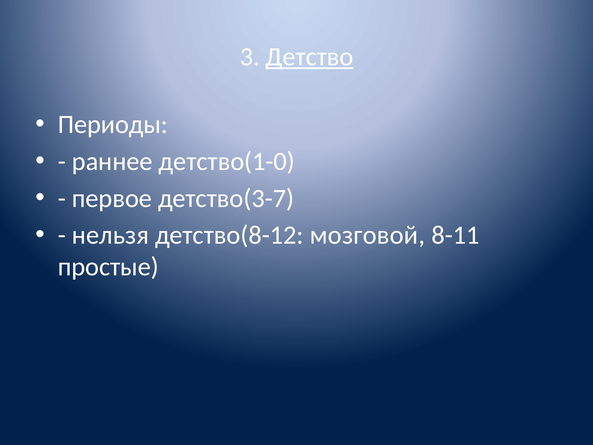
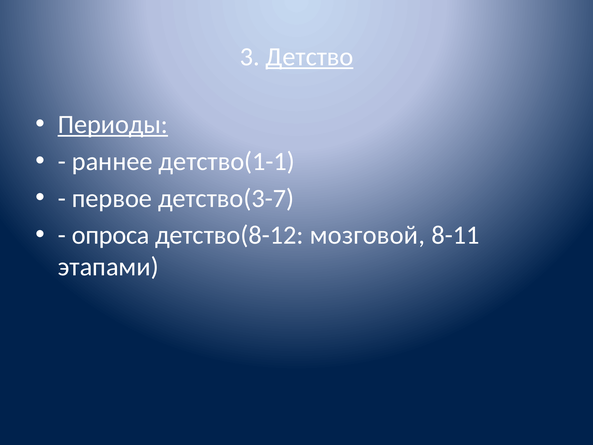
Периоды underline: none -> present (113, 124)
детство(1-0: детство(1-0 -> детство(1-1 (227, 161)
нельзя: нельзя -> опроса (111, 235)
простые: простые -> этапами (108, 267)
